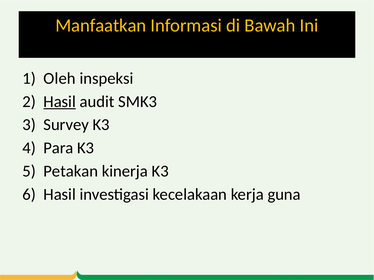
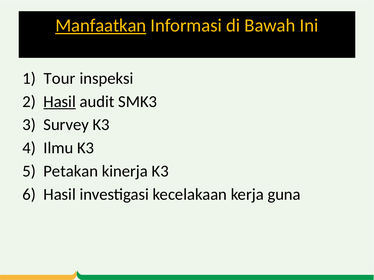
Manfaatkan underline: none -> present (101, 26)
Oleh: Oleh -> Tour (60, 78)
Para: Para -> Ilmu (58, 148)
